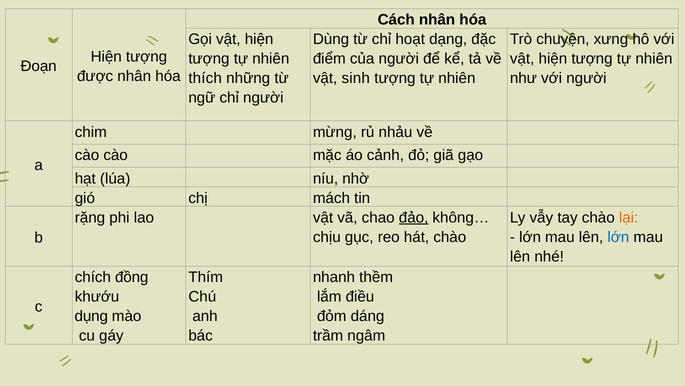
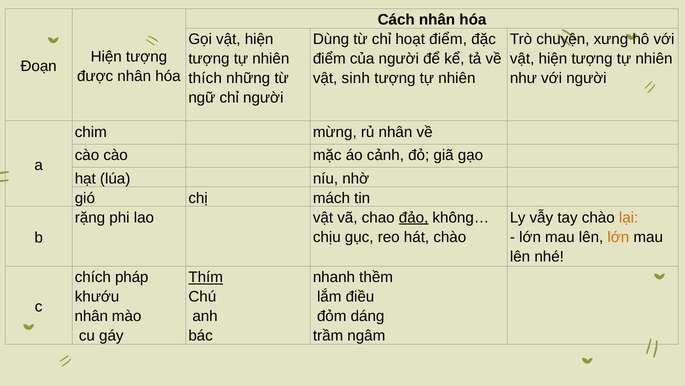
hoạt dạng: dạng -> điểm (448, 39)
rủ nhảu: nhảu -> nhân (395, 132)
lớn colour: blue -> orange (618, 237)
đồng: đồng -> pháp (132, 277)
Thím underline: none -> present (206, 277)
dụng: dụng -> nhân (91, 316)
